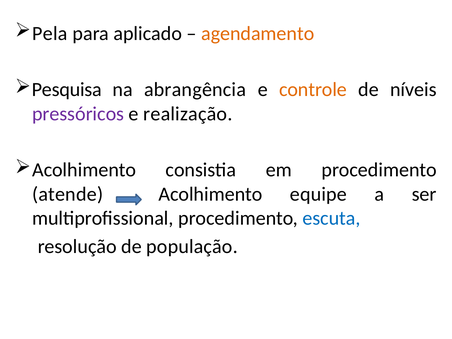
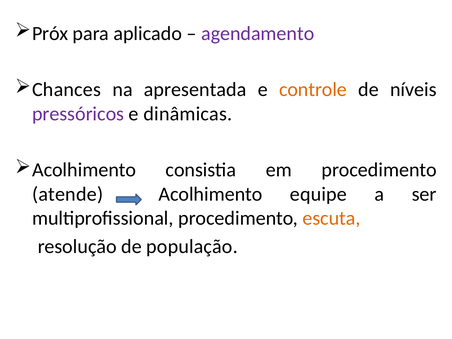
Pela: Pela -> Próx (50, 33)
agendamento colour: orange -> purple (258, 33)
Pesquisa: Pesquisa -> Chances (67, 90)
abrangência: abrangência -> apresentada (195, 90)
realização: realização -> dinâmicas (188, 114)
escuta colour: blue -> orange (331, 218)
